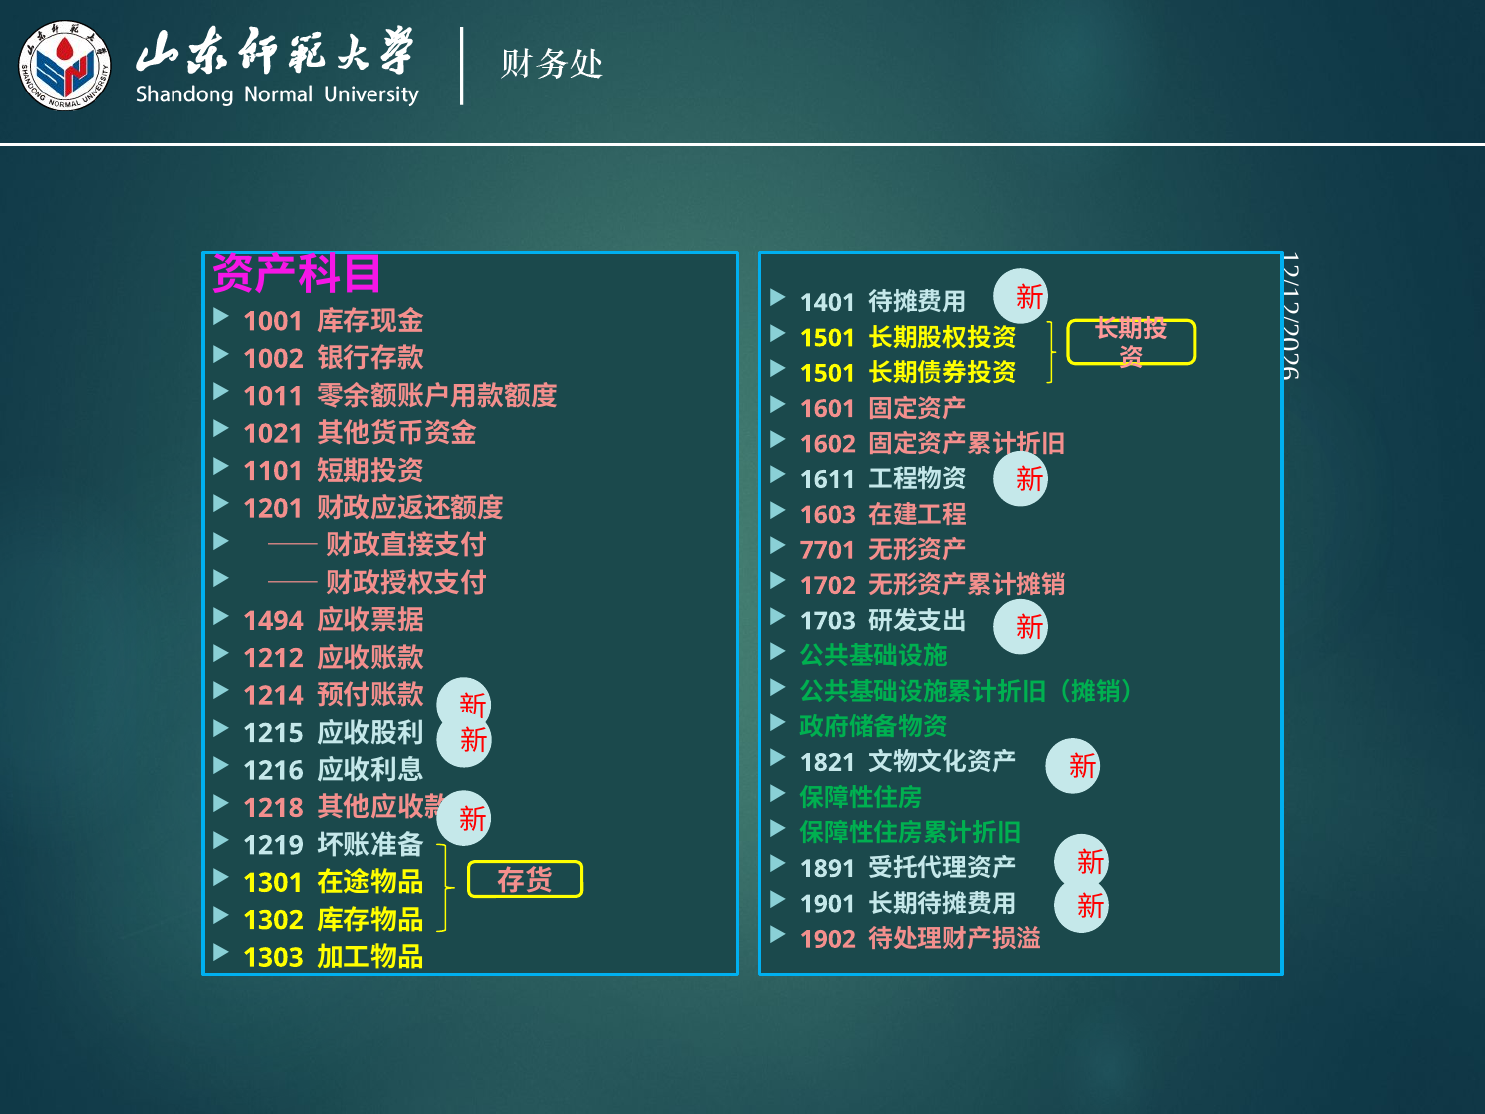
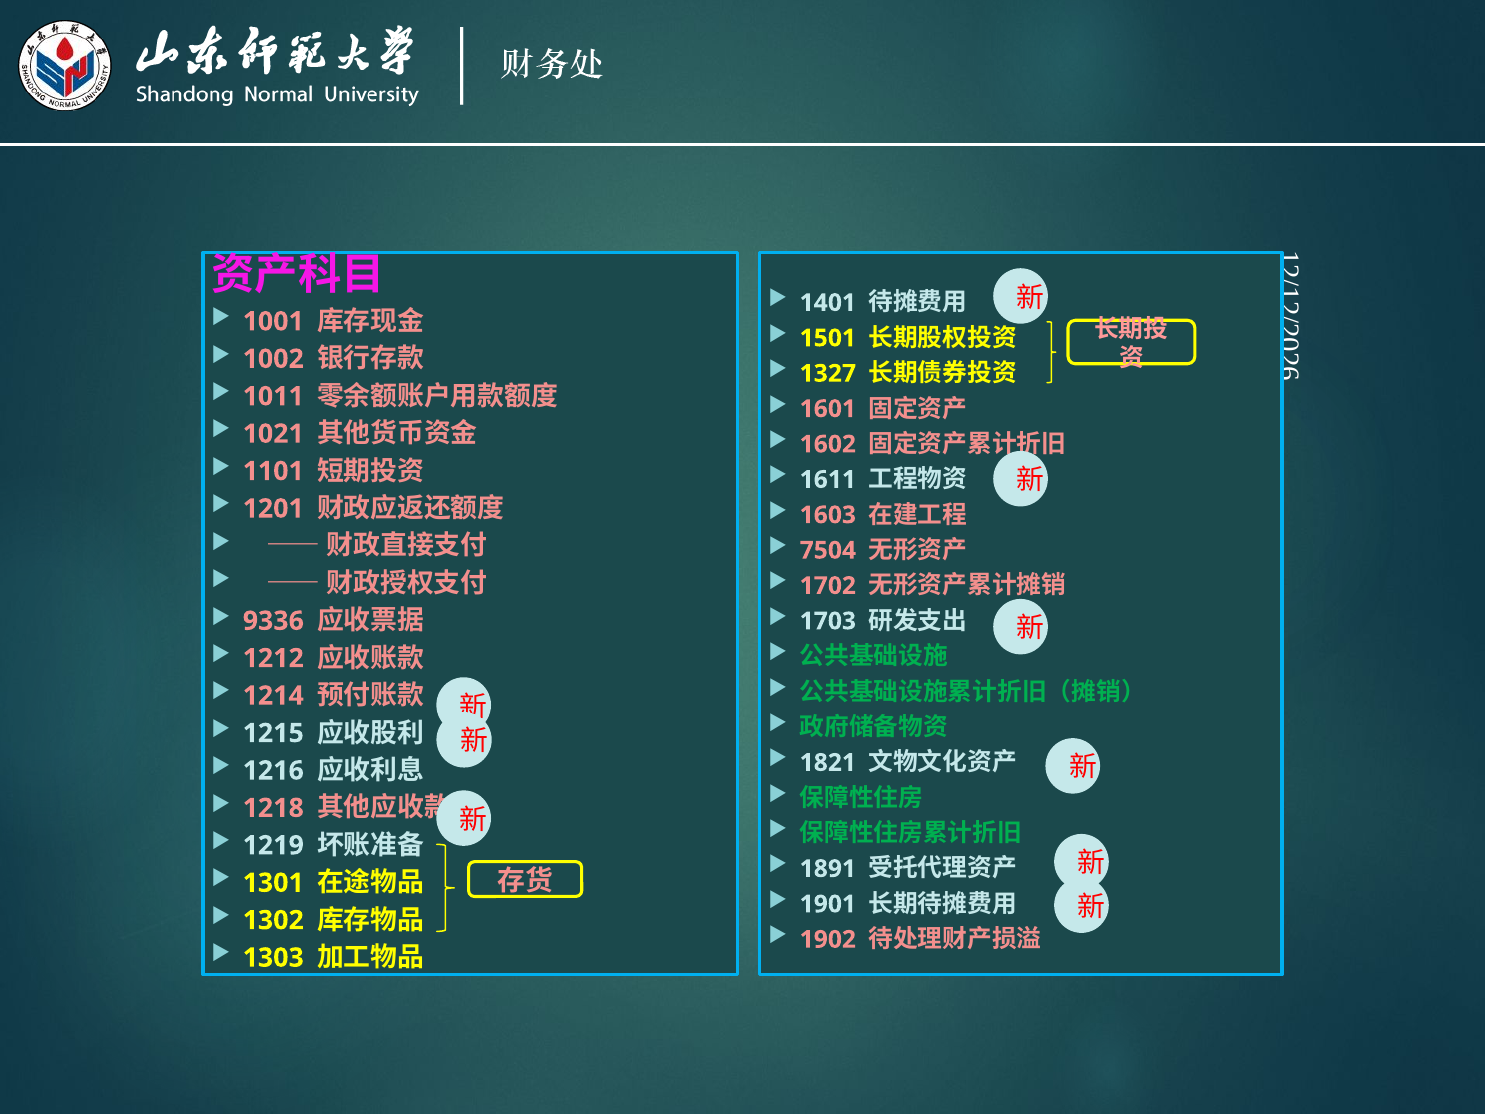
1501: 1501 -> 1327 (828, 373)
7701: 7701 -> 7504 (828, 550)
1494: 1494 -> 9336 (273, 621)
